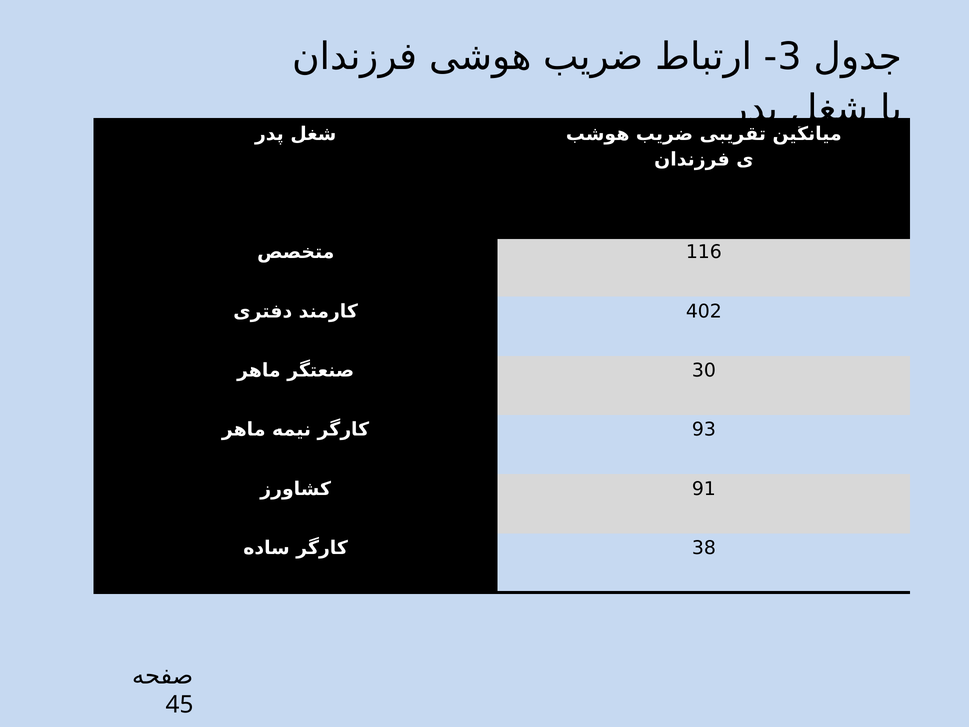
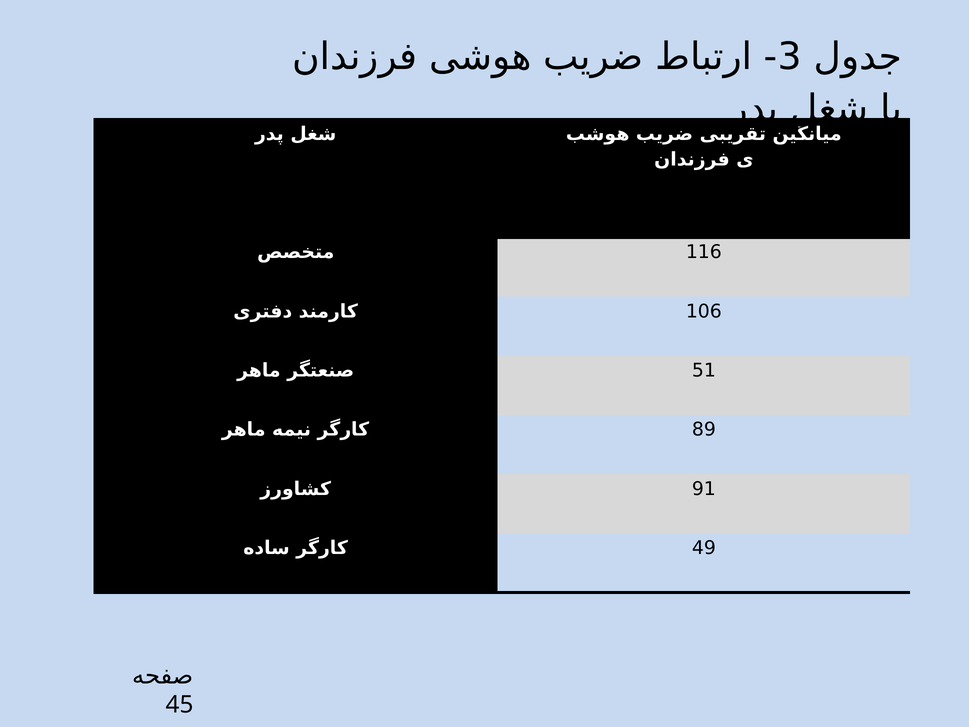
402: 402 -> 106 (704, 311)
30: 30 -> 51 (704, 370)
93: 93 -> 89 (704, 430)
38: 38 -> 49 (704, 548)
